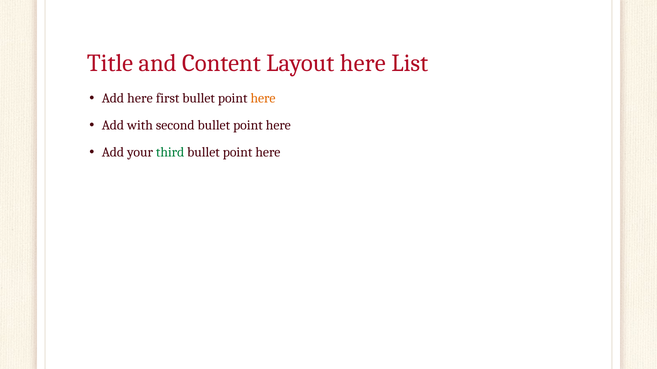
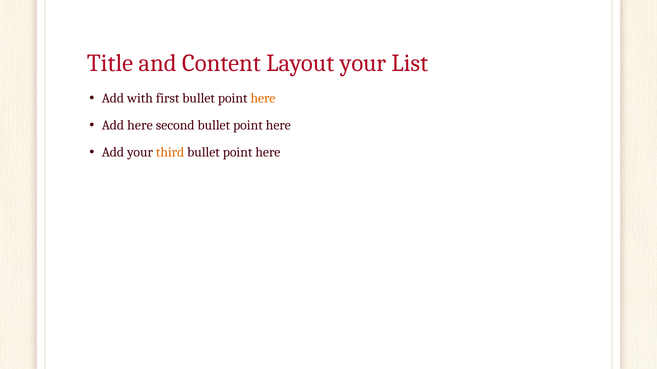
Layout here: here -> your (363, 63)
Add here: here -> with (140, 98)
Add with: with -> here (140, 125)
third colour: green -> orange (170, 153)
